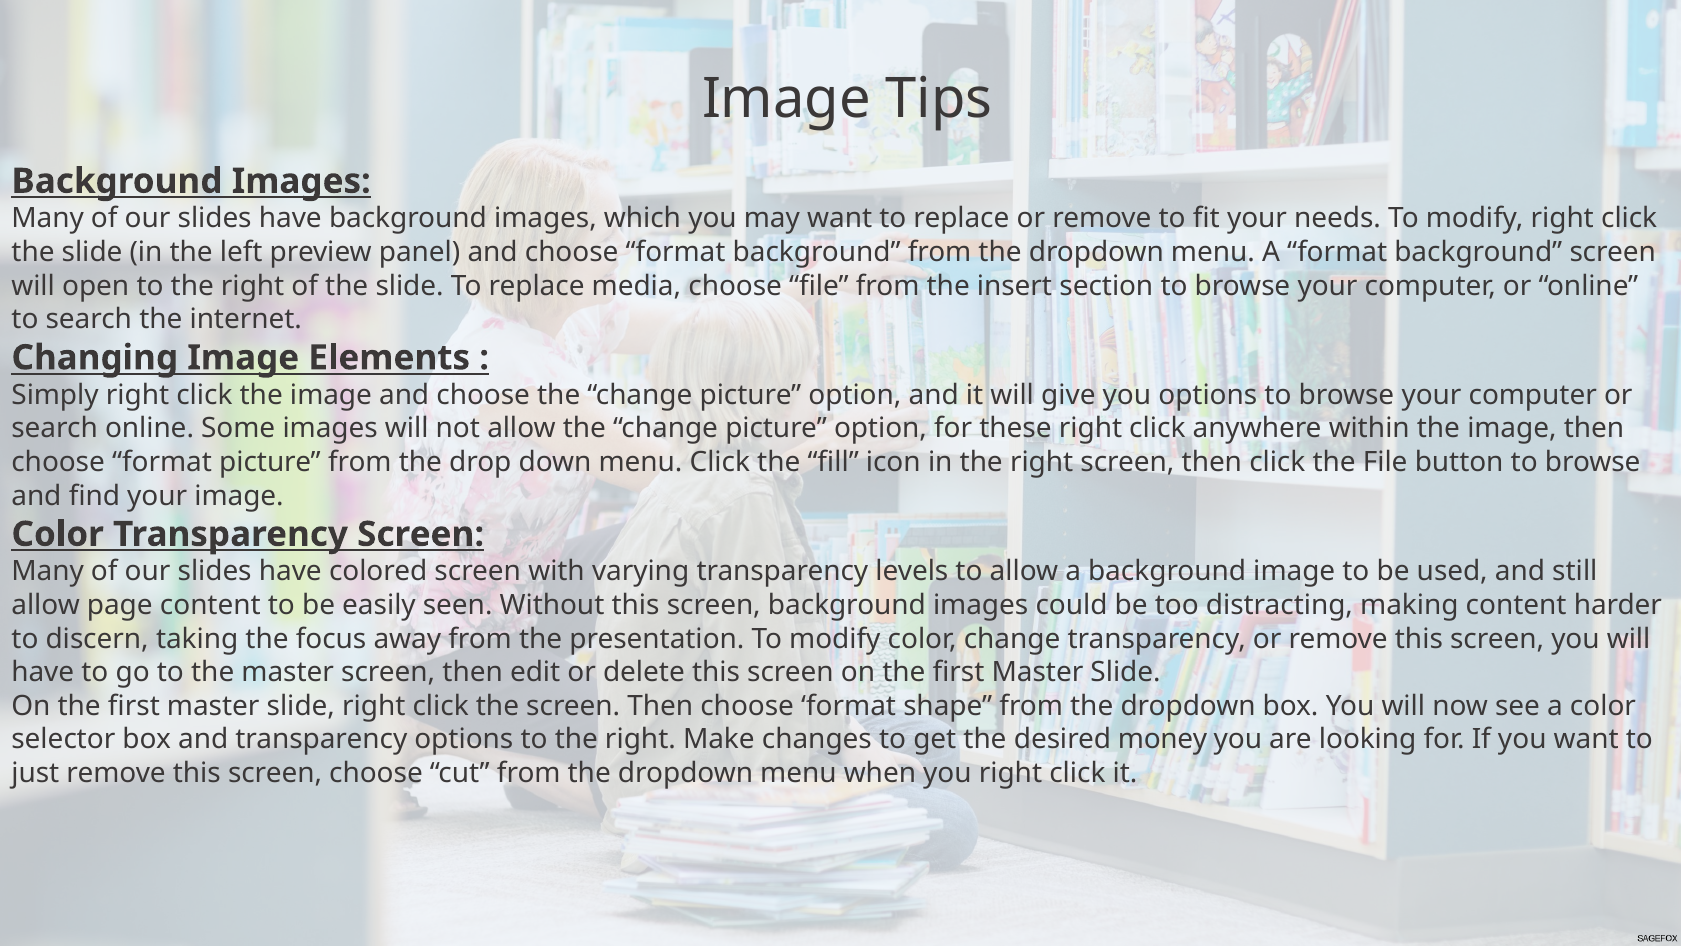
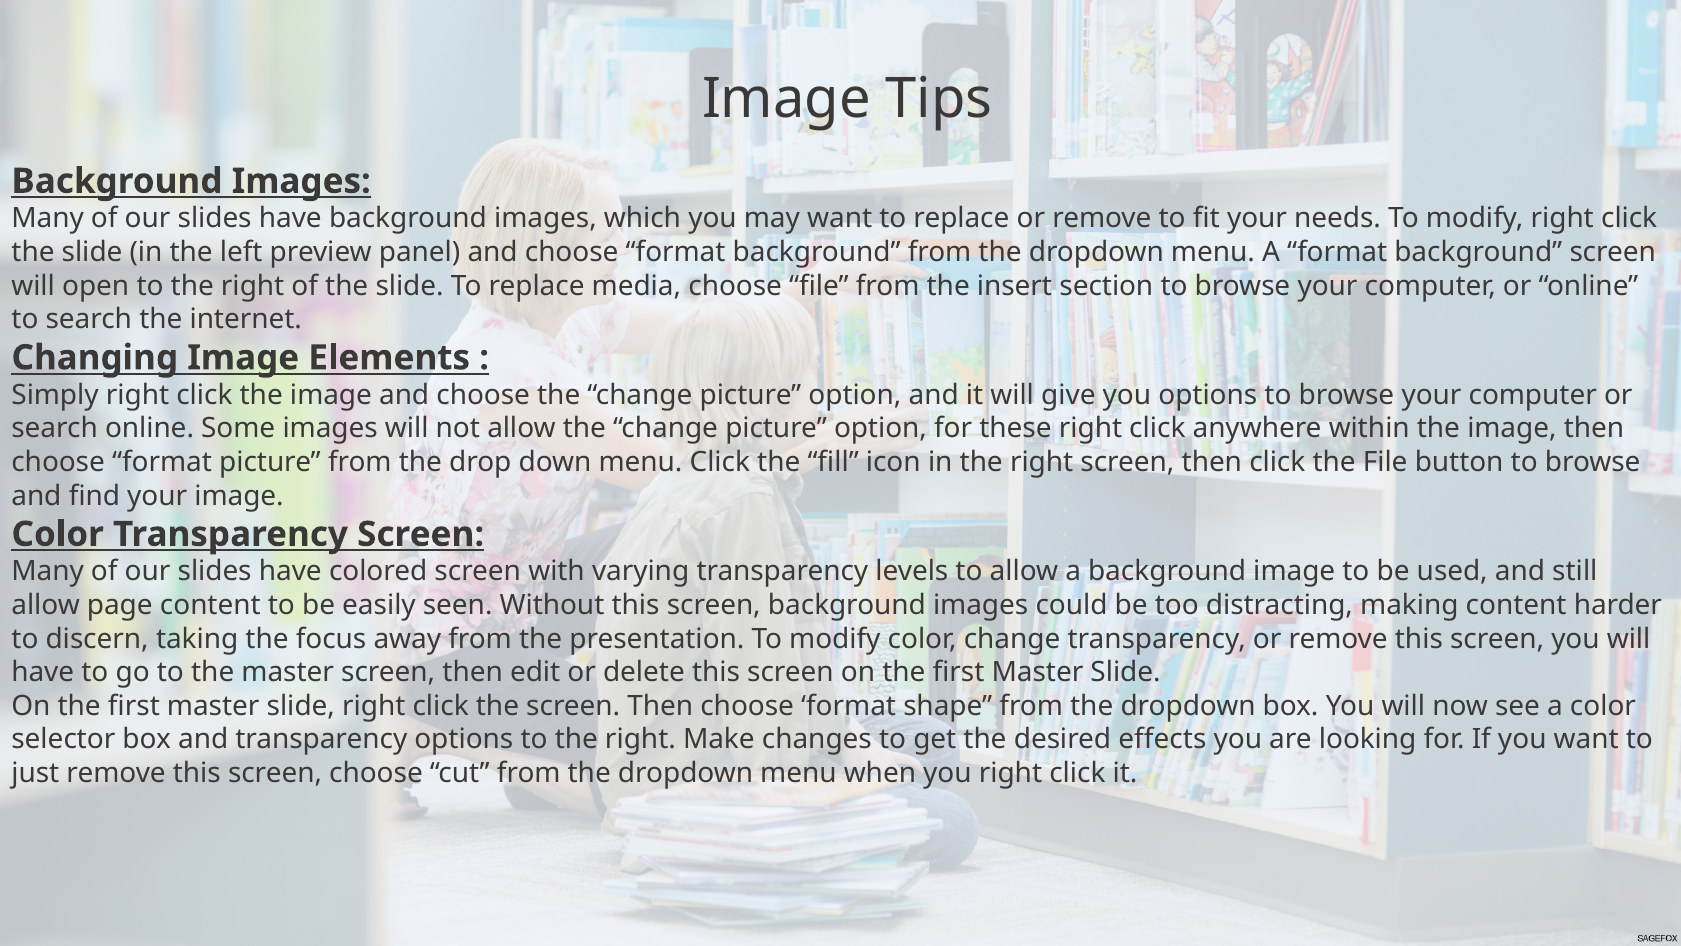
money: money -> effects (1162, 739)
